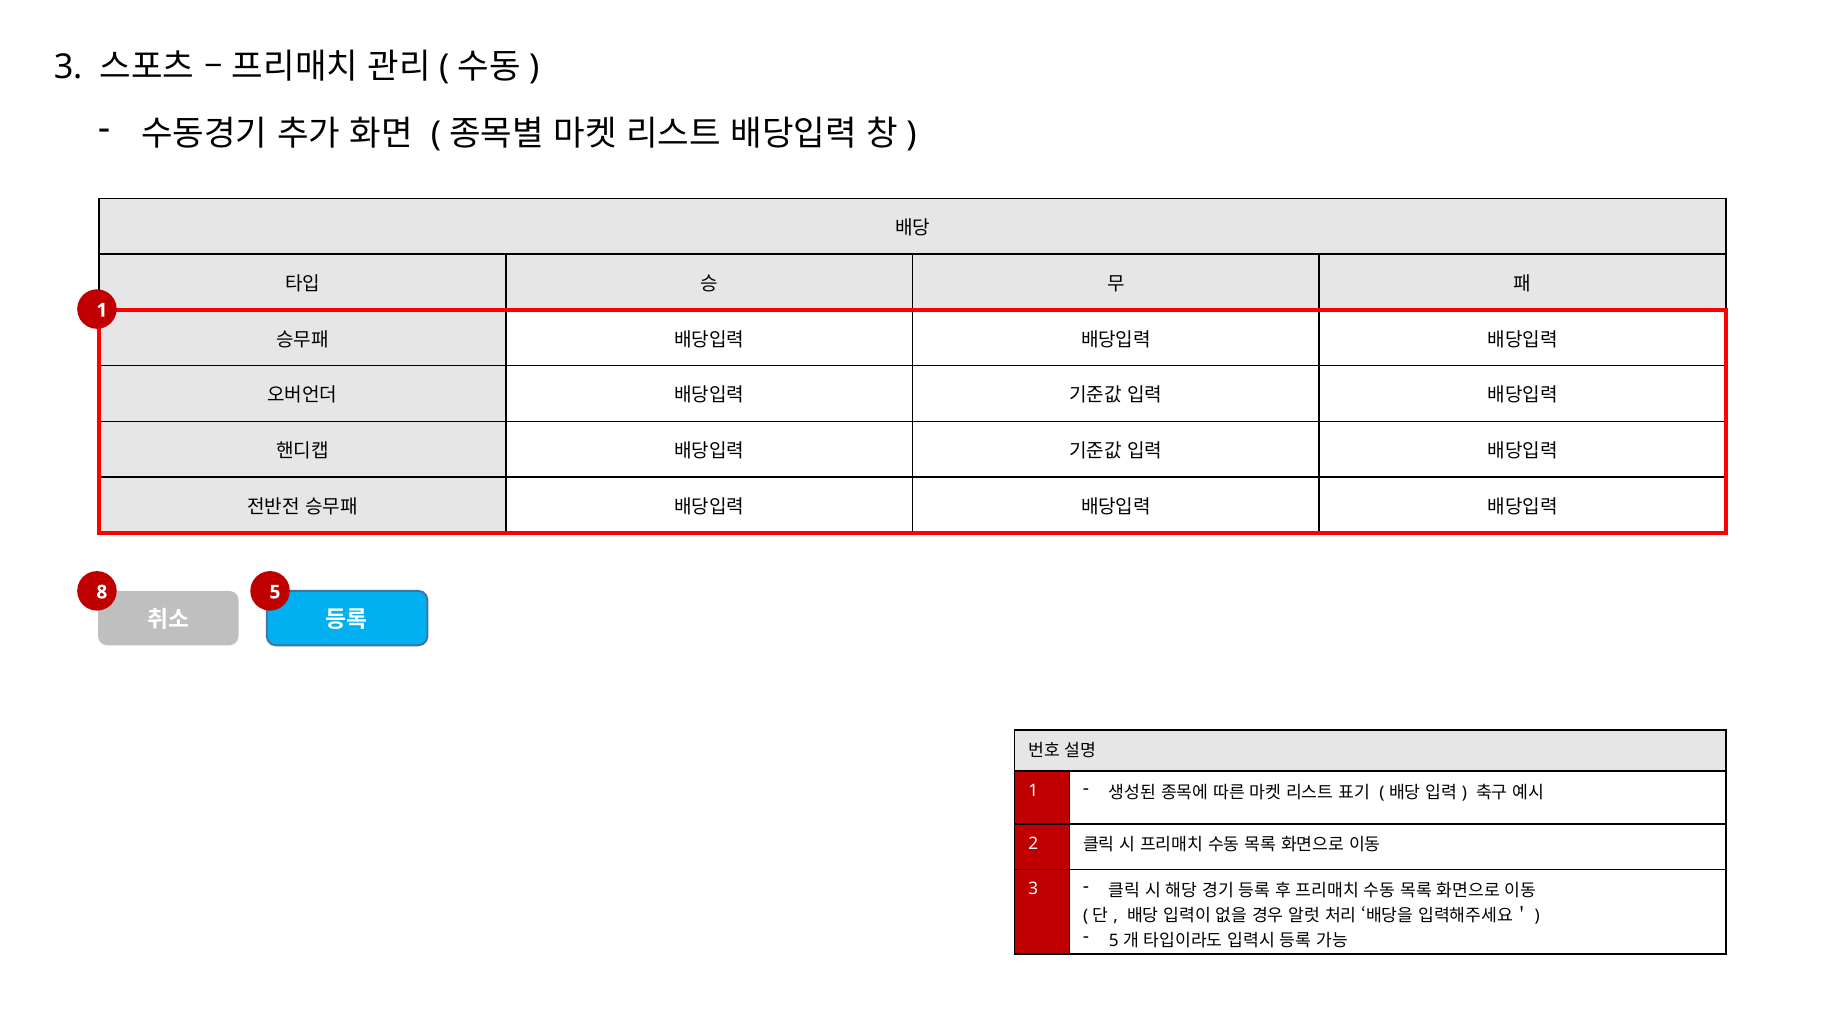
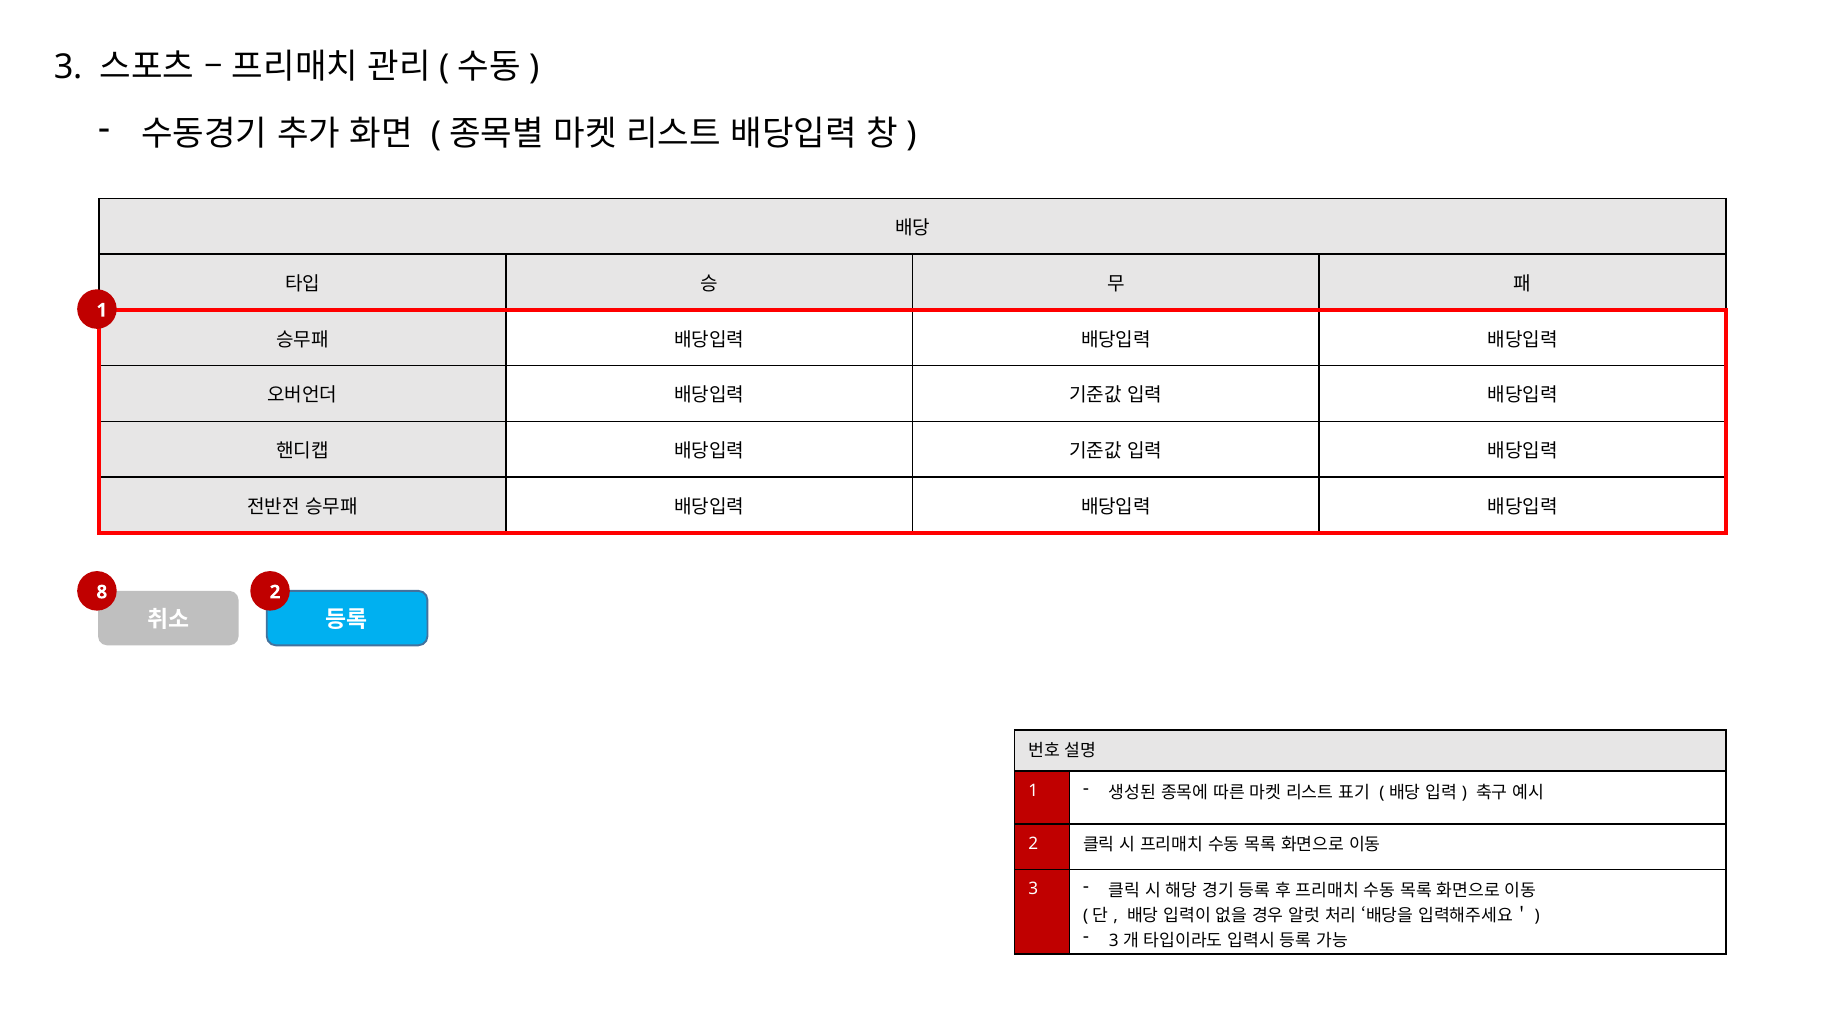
8 5: 5 -> 2 (275, 592)
5: 5 -> 3 (1114, 940)
